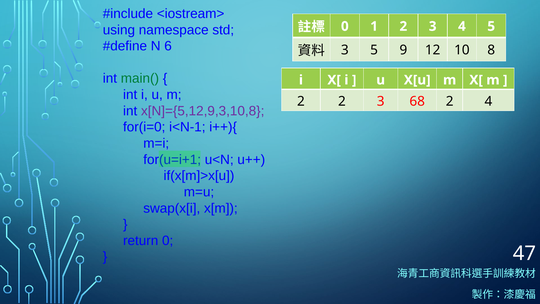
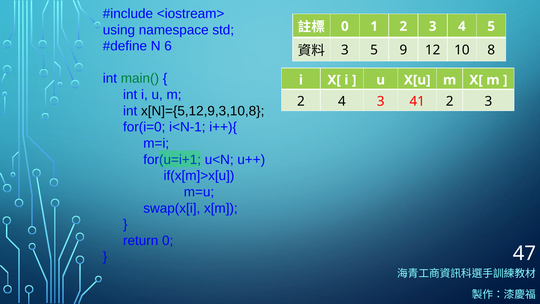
2 2: 2 -> 4 (342, 101)
68: 68 -> 41 (417, 101)
4: 4 -> 3 (488, 101)
x[N]={5,12,9,3,10,8 colour: purple -> black (203, 111)
